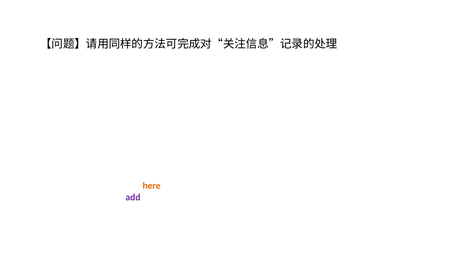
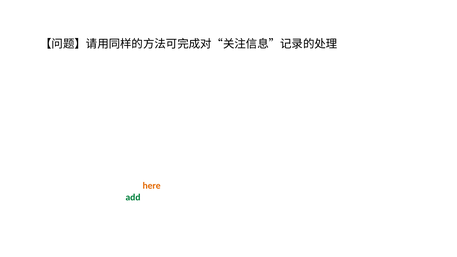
add colour: purple -> green (133, 197)
